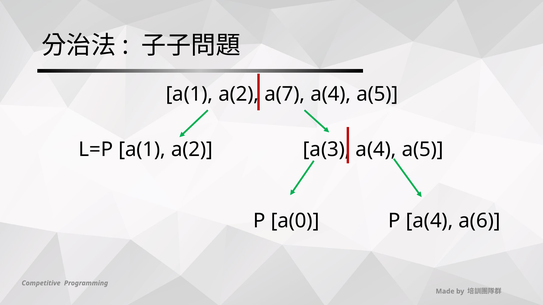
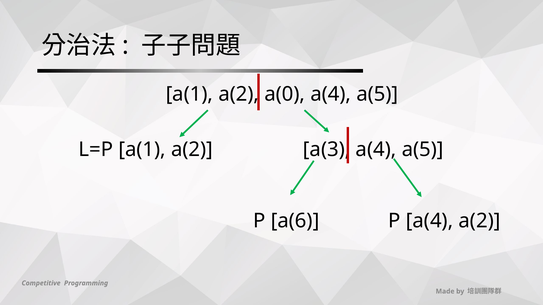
a(7: a(7 -> a(0 (285, 94)
a(0: a(0 -> a(6 (295, 221)
a(4 a(6: a(6 -> a(2 (480, 221)
